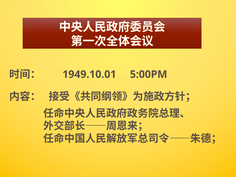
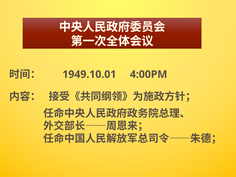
5:00PM: 5:00PM -> 4:00PM (149, 74)
